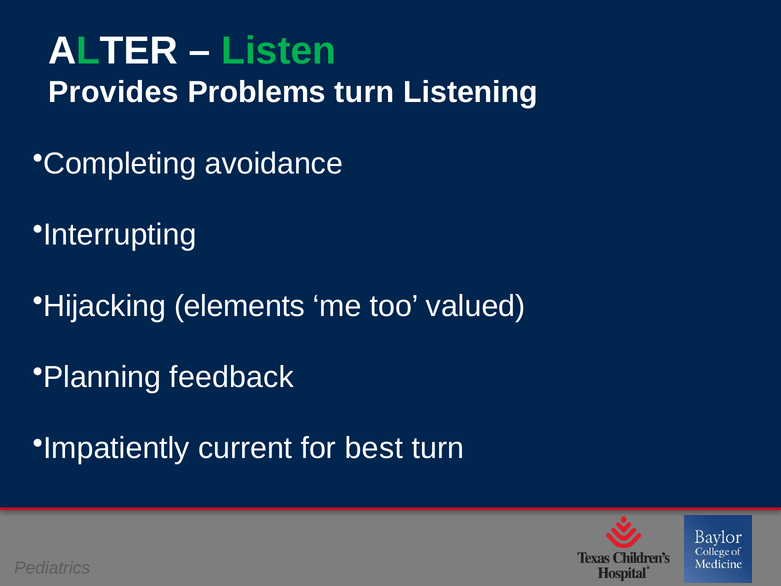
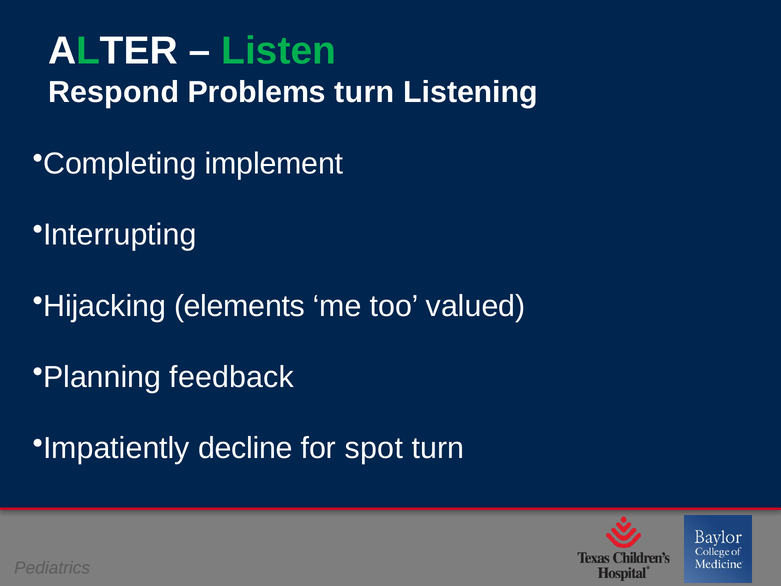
Provides: Provides -> Respond (114, 92)
avoidance: avoidance -> implement (274, 164)
current: current -> decline (245, 448)
best: best -> spot (374, 448)
